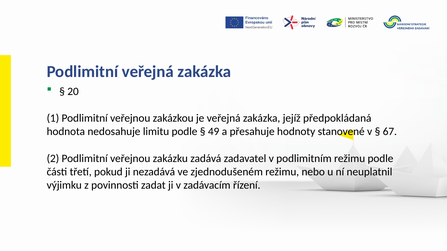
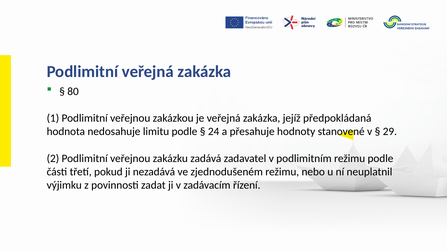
20: 20 -> 80 (73, 92)
49: 49 -> 24 (214, 132)
67: 67 -> 29 (390, 132)
